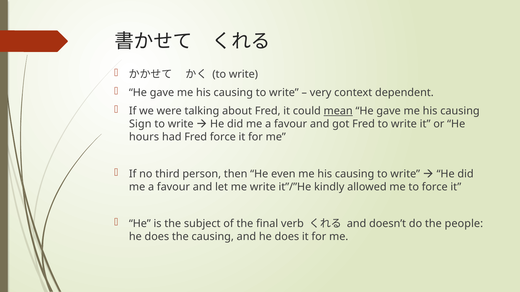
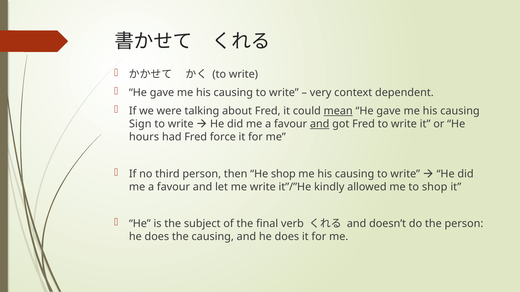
and underline: none -> present (320, 124)
He even: even -> shop (283, 174)
to force: force -> shop (435, 187)
the people: people -> person (464, 224)
